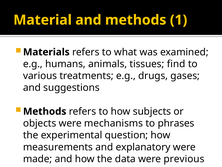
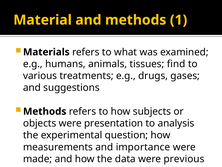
mechanisms: mechanisms -> presentation (114, 123)
phrases: phrases -> analysis (176, 123)
explanatory: explanatory -> importance (143, 147)
